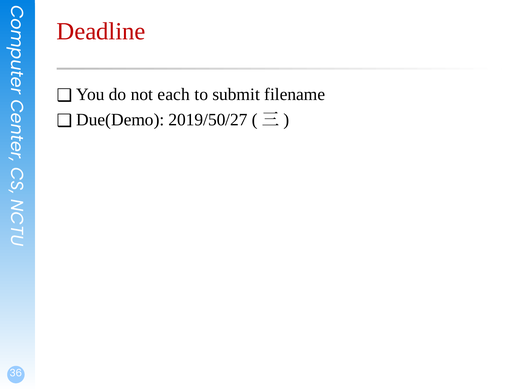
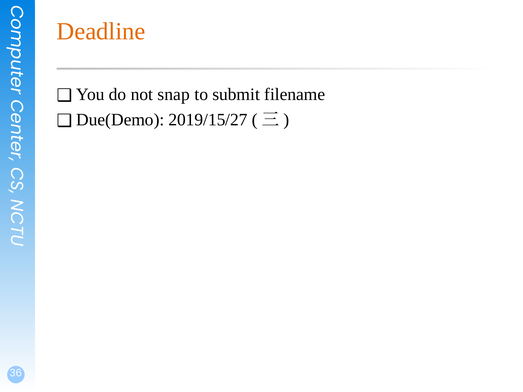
Deadline colour: red -> orange (101, 31)
each: each -> snap (174, 95)
2019/50/27: 2019/50/27 -> 2019/15/27 (208, 120)
